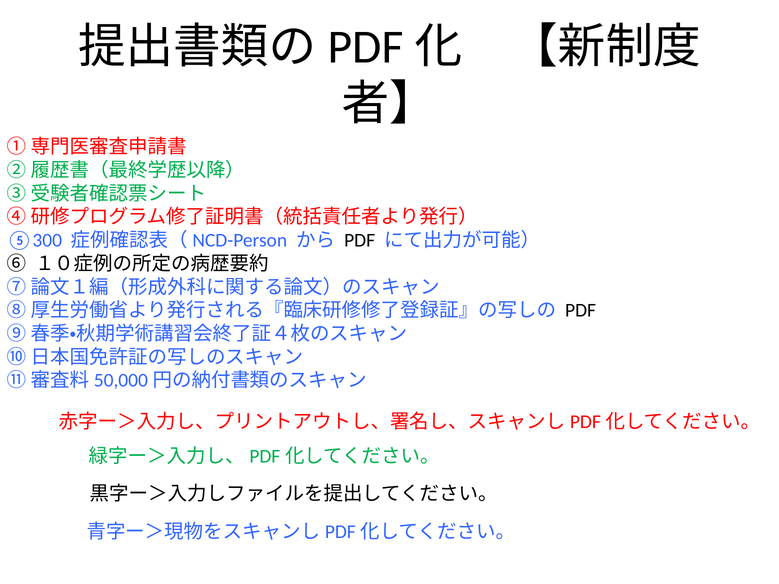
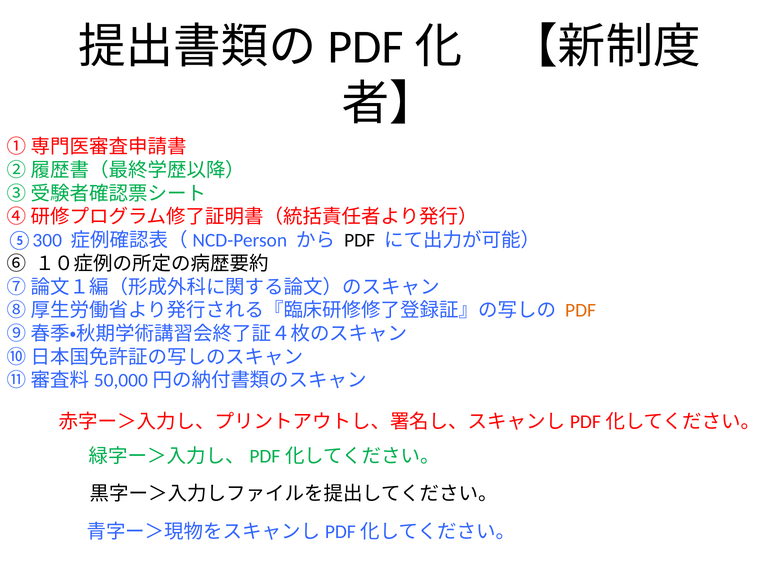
PDF colour: black -> orange (581, 311)
